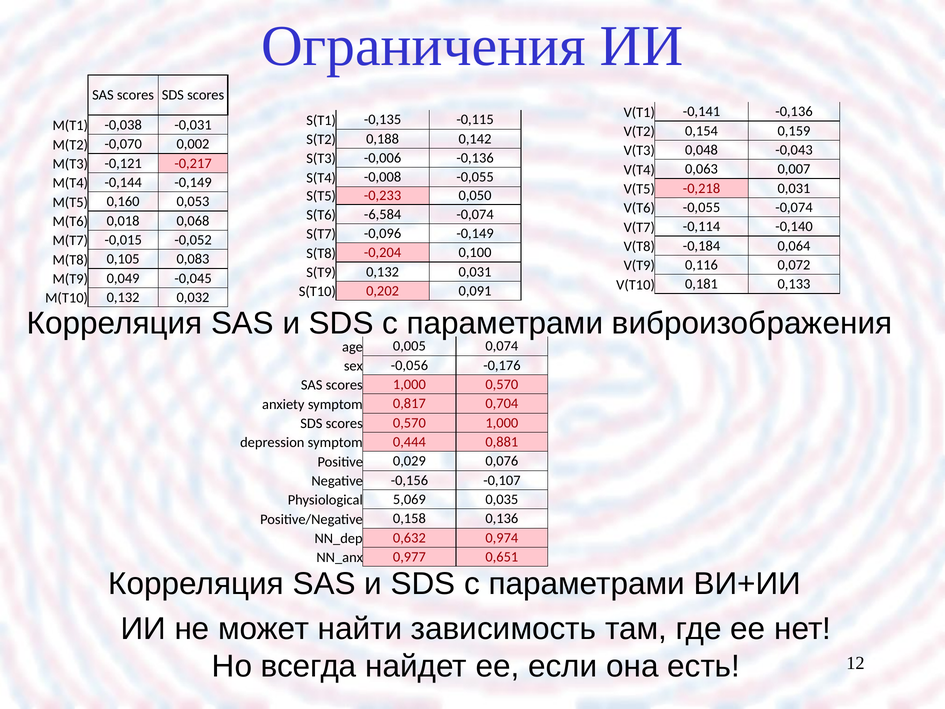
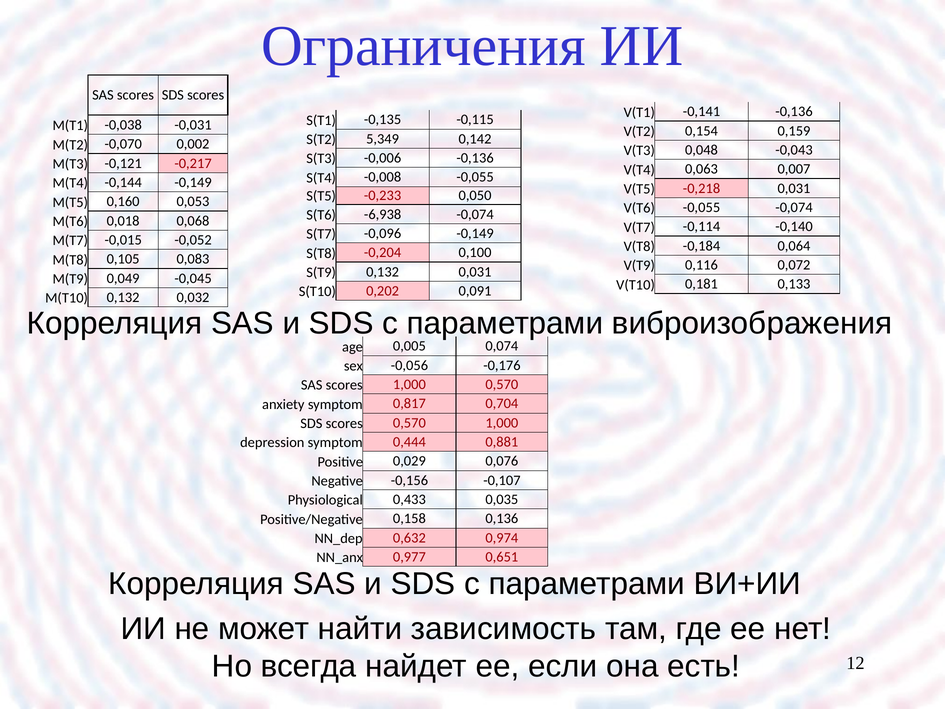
0,188: 0,188 -> 5,349 (383, 139)
-6,584: -6,584 -> -6,938 (383, 214)
5,069: 5,069 -> 0,433 (409, 499)
